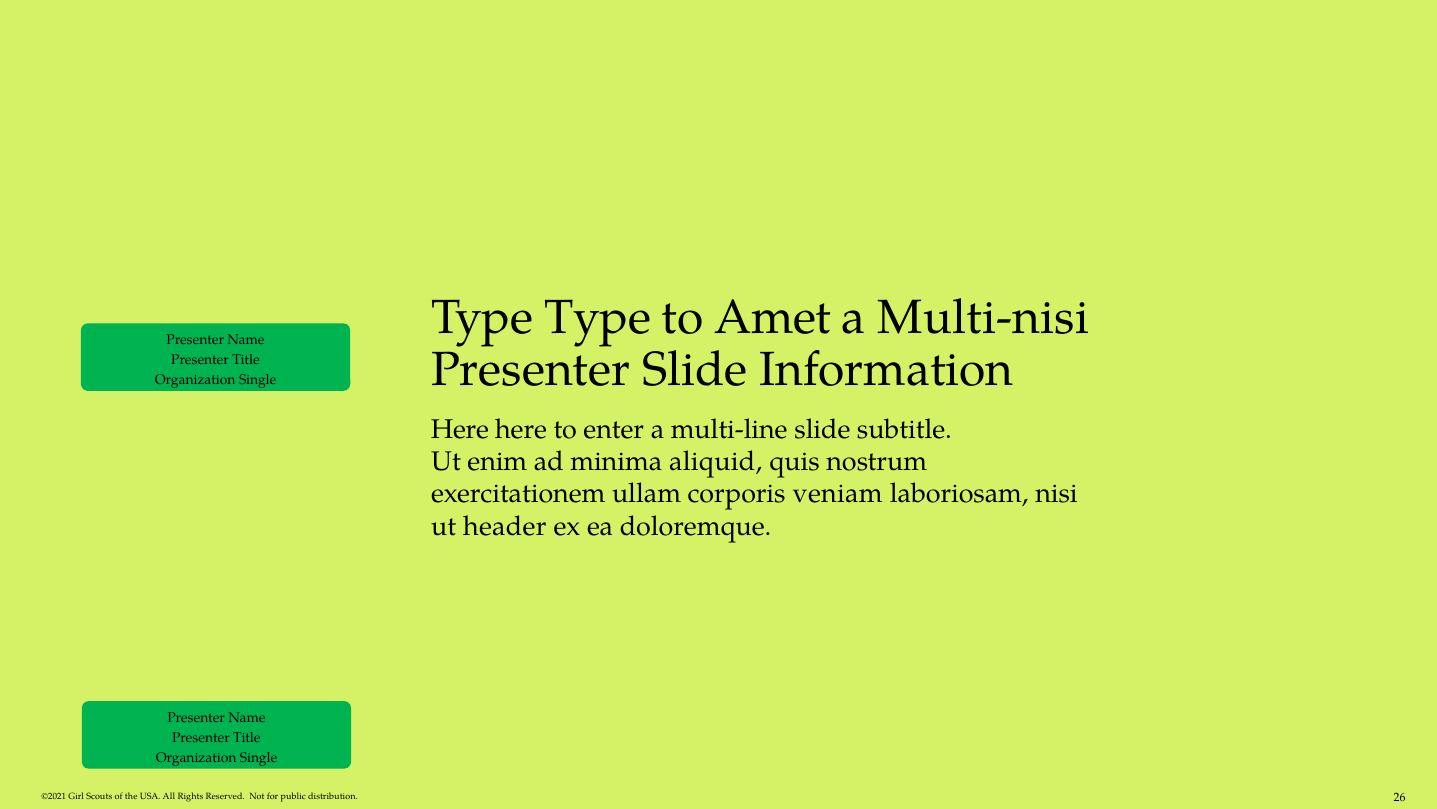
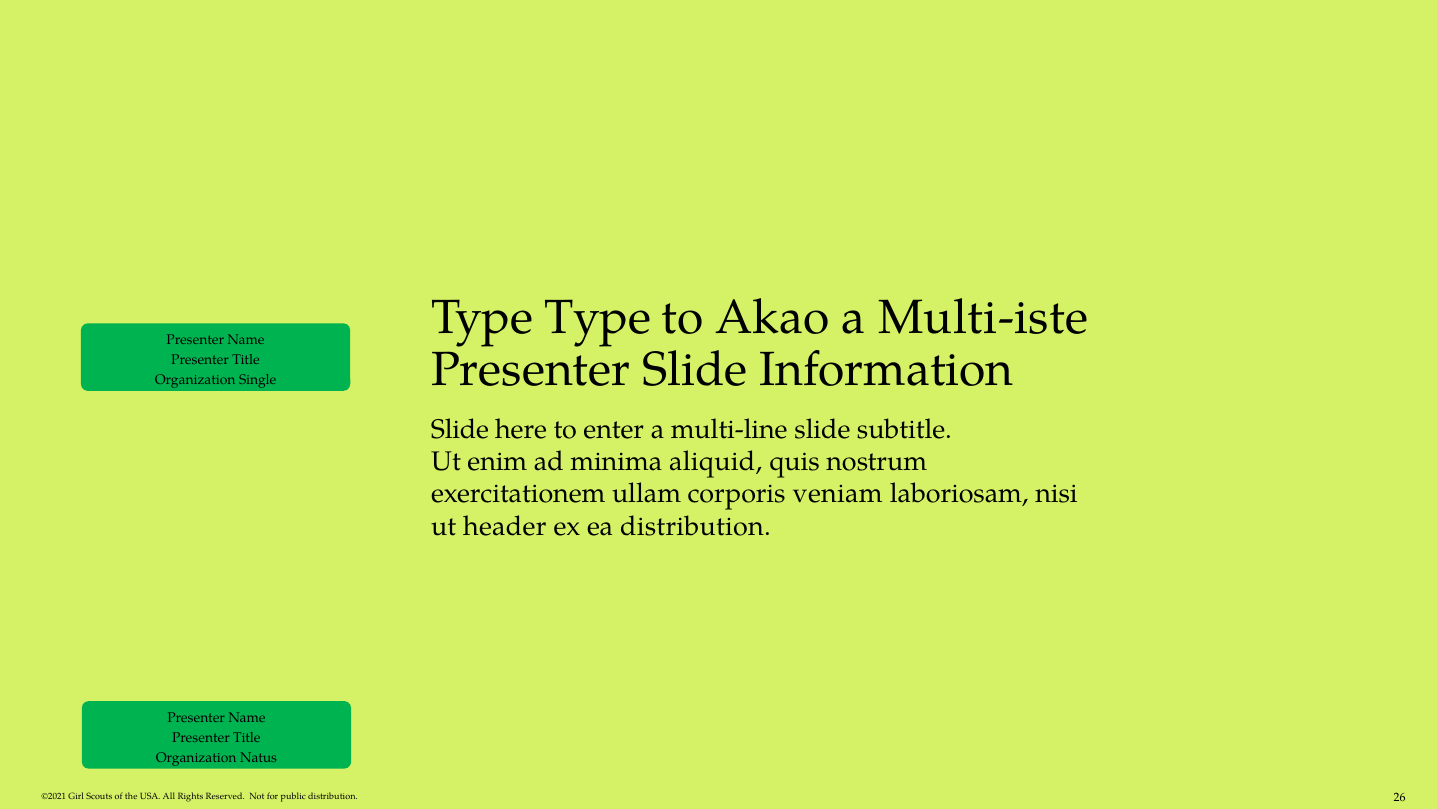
Amet: Amet -> Akao (772, 318)
Multi-nisi: Multi-nisi -> Multi-iste (983, 318)
Here: Here -> Slide (460, 429)
ea doloremque: doloremque -> distribution (695, 526)
Single: Single -> Natus (259, 757)
